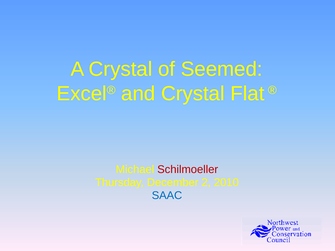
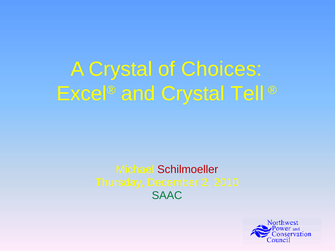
Seemed: Seemed -> Choices (222, 69)
Flat: Flat -> Tell (247, 94)
SAAC colour: blue -> green (167, 196)
